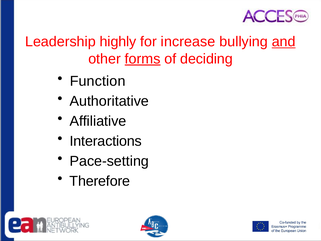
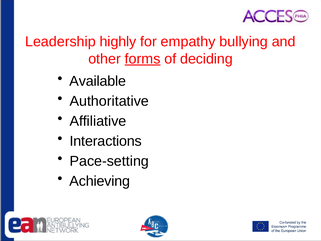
increase: increase -> empathy (188, 42)
and underline: present -> none (284, 42)
Function: Function -> Available (98, 81)
Therefore: Therefore -> Achieving (100, 181)
